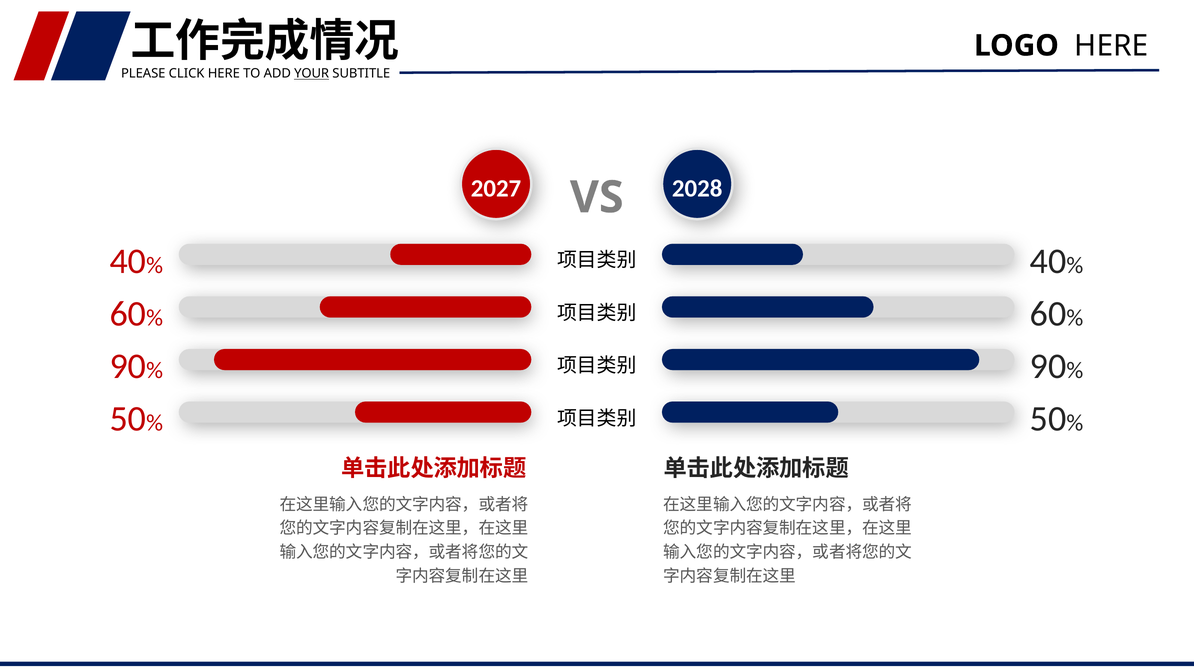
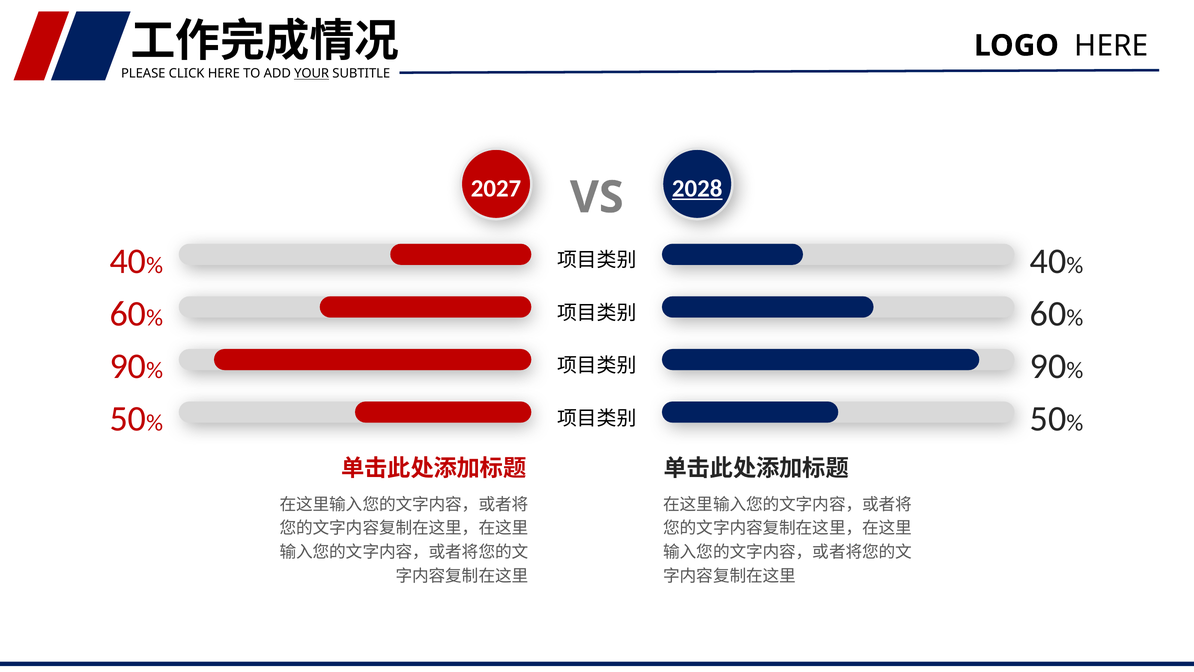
2028 underline: none -> present (697, 188)
